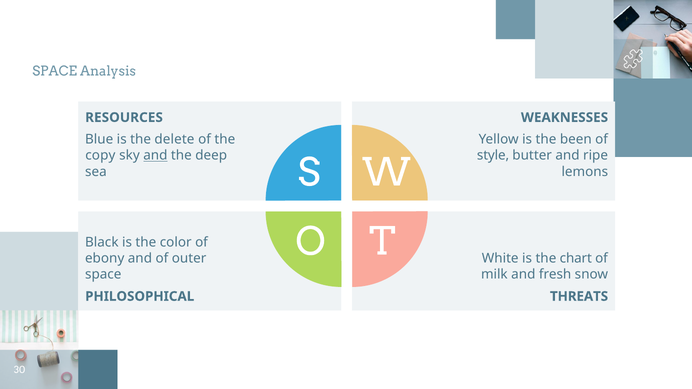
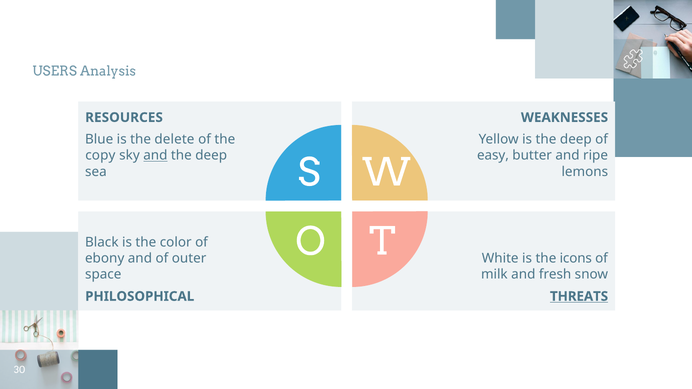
SPACE: SPACE -> USERS (55, 71)
is the been: been -> deep (576, 139)
style: style -> easy (493, 156)
chart: chart -> icons (576, 258)
THREATS underline: none -> present (579, 297)
